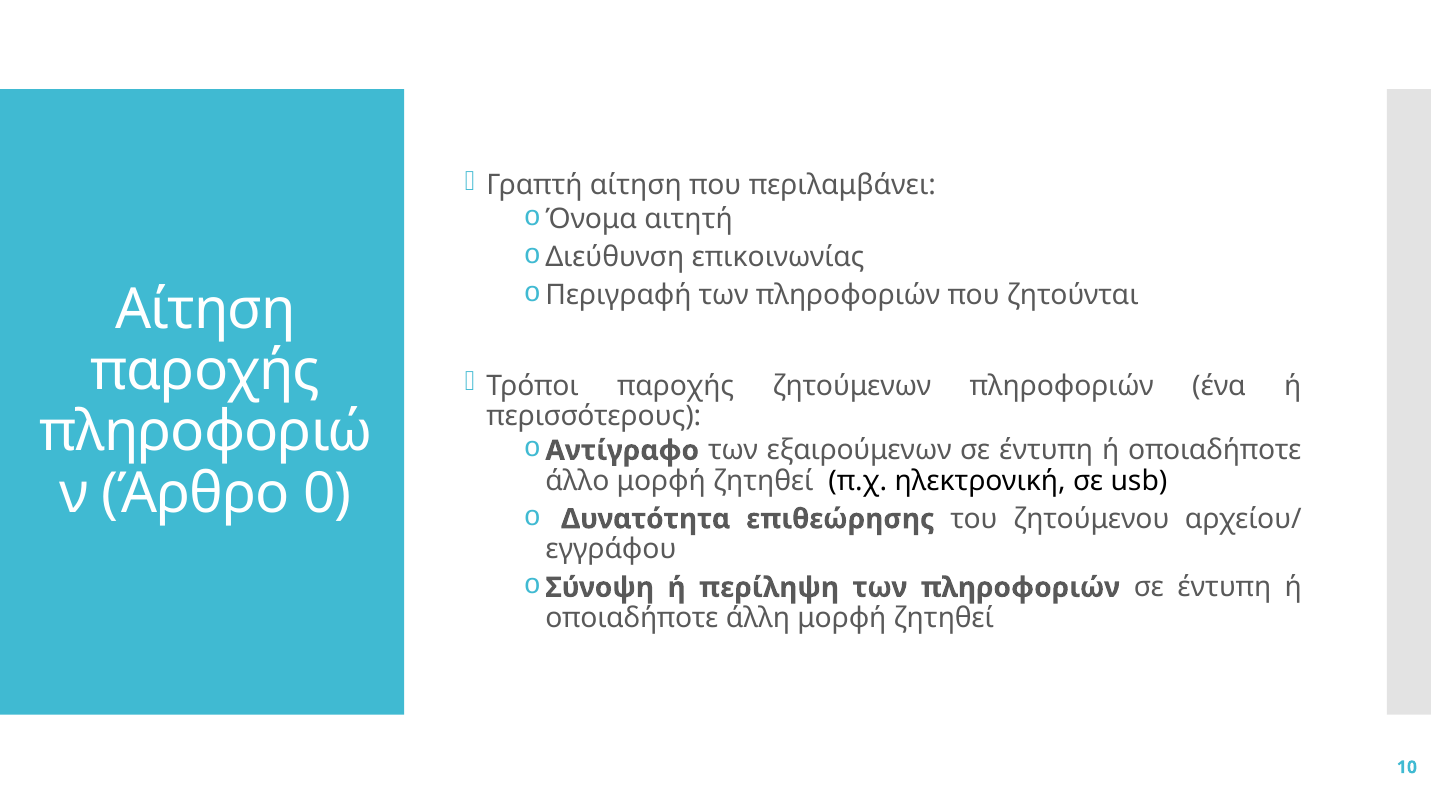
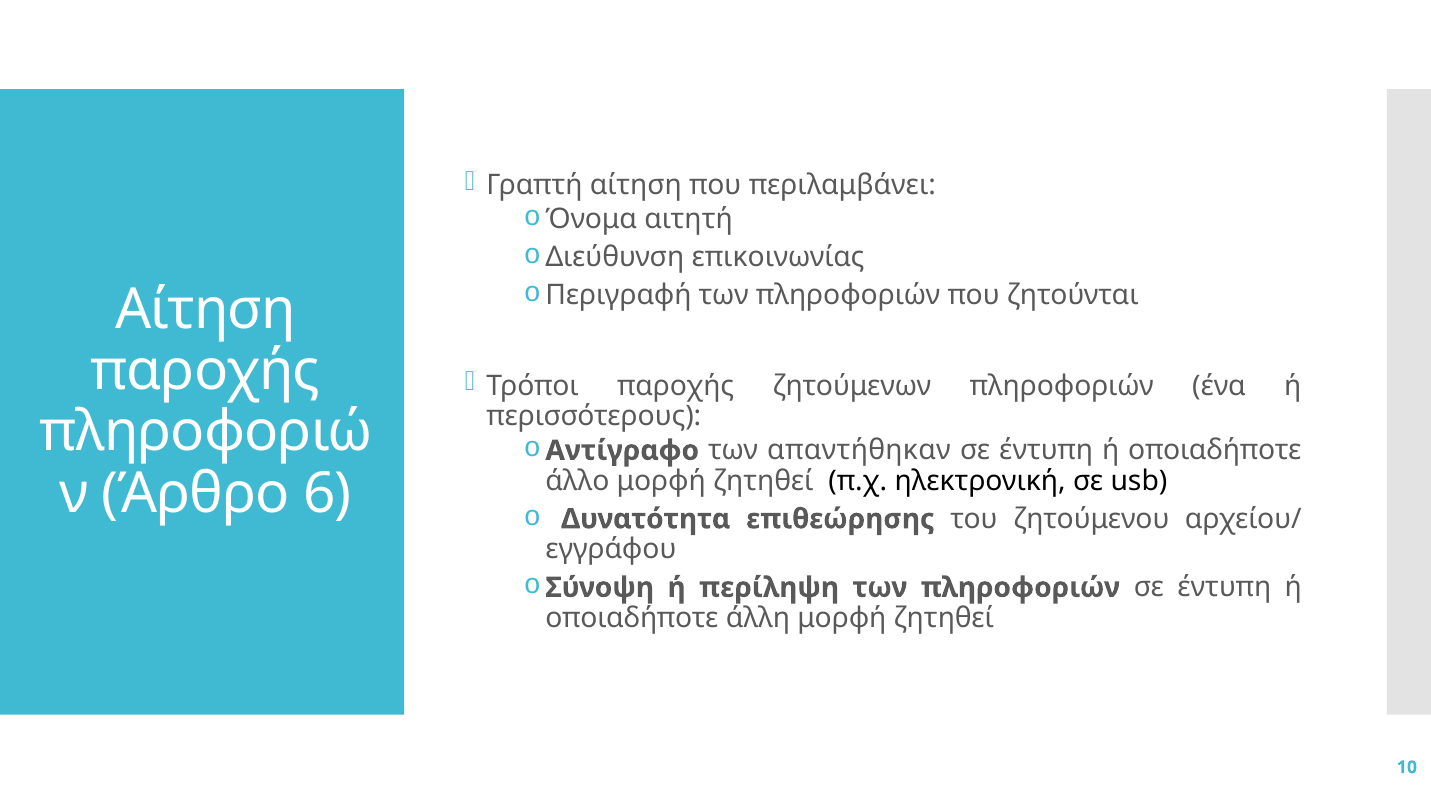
εξαιρούμενων: εξαιρούμενων -> απαντήθηκαν (859, 450)
0: 0 -> 6 (327, 493)
